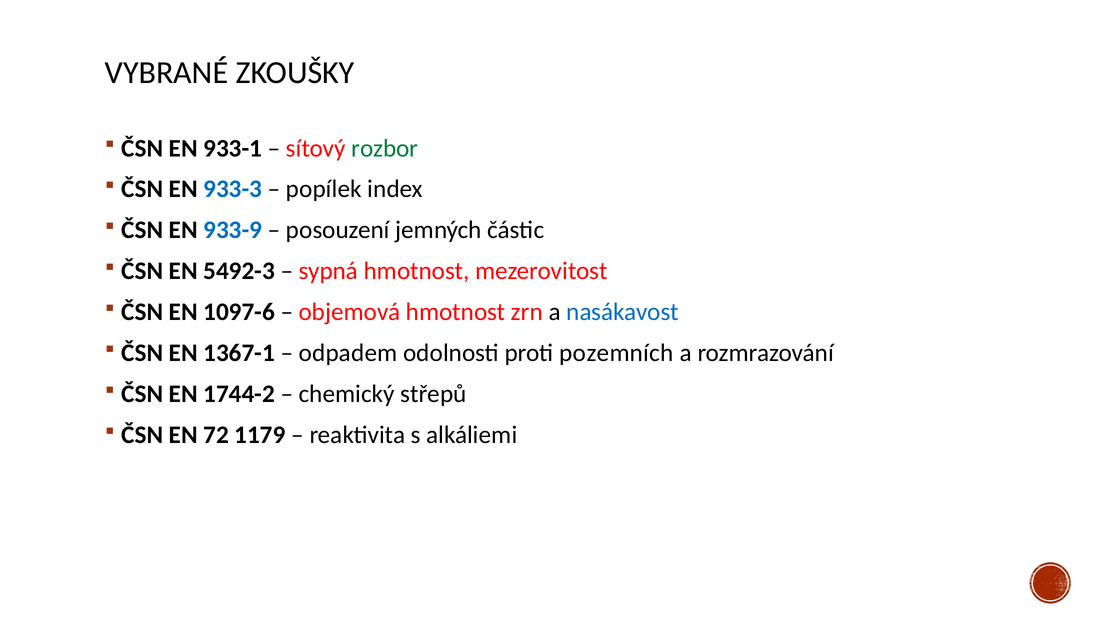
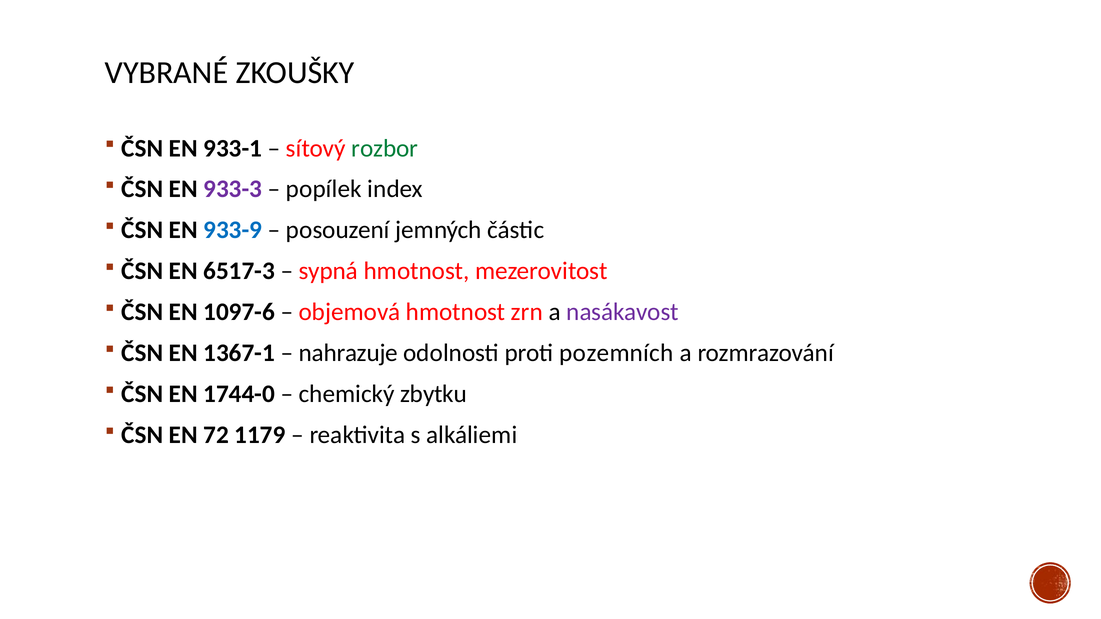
933-3 colour: blue -> purple (233, 189)
5492-3: 5492-3 -> 6517-3 (239, 271)
nasákavost colour: blue -> purple (623, 312)
odpadem: odpadem -> nahrazuje (348, 353)
1744-2: 1744-2 -> 1744-0 (239, 394)
střepů: střepů -> zbytku (434, 394)
